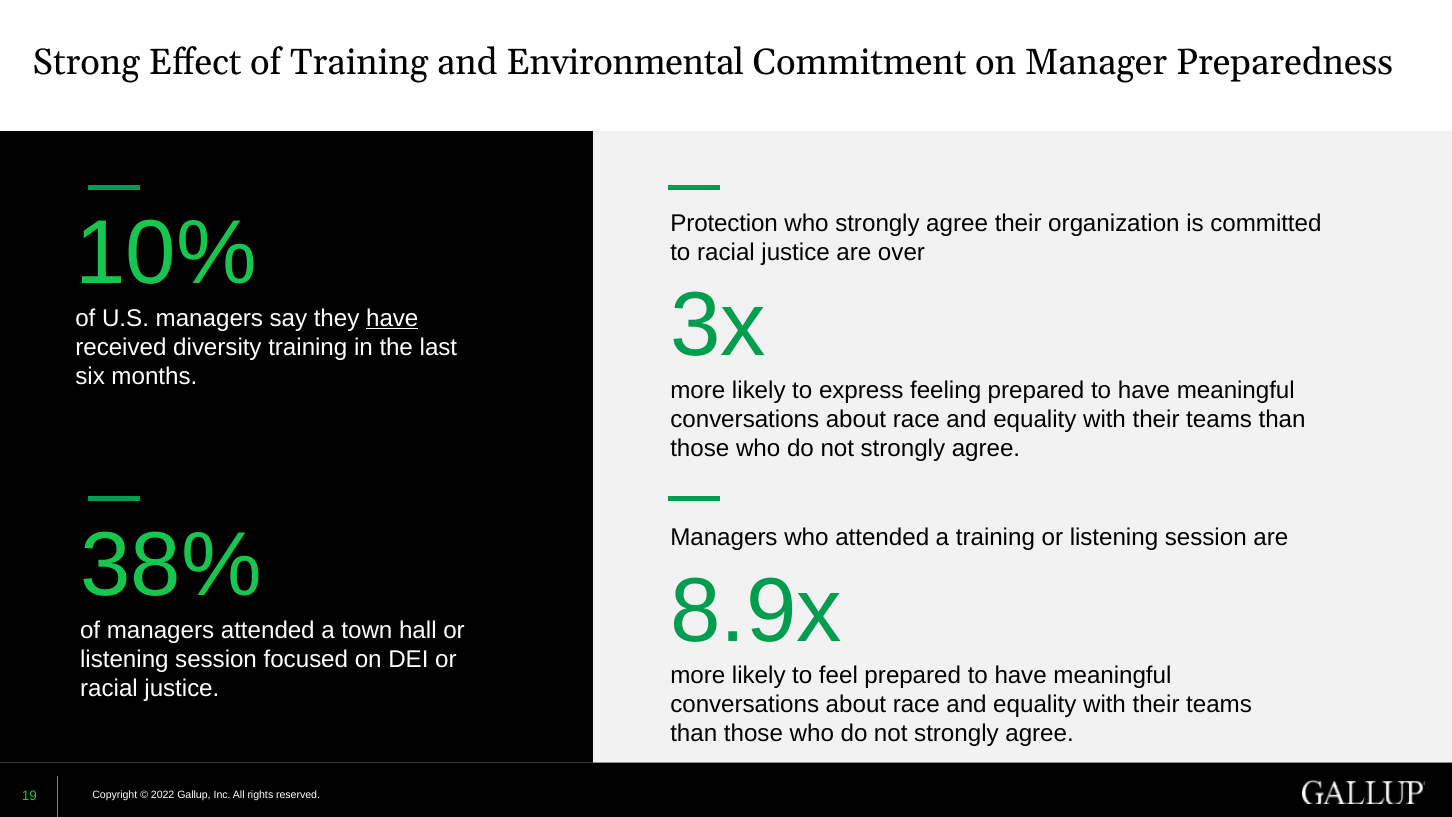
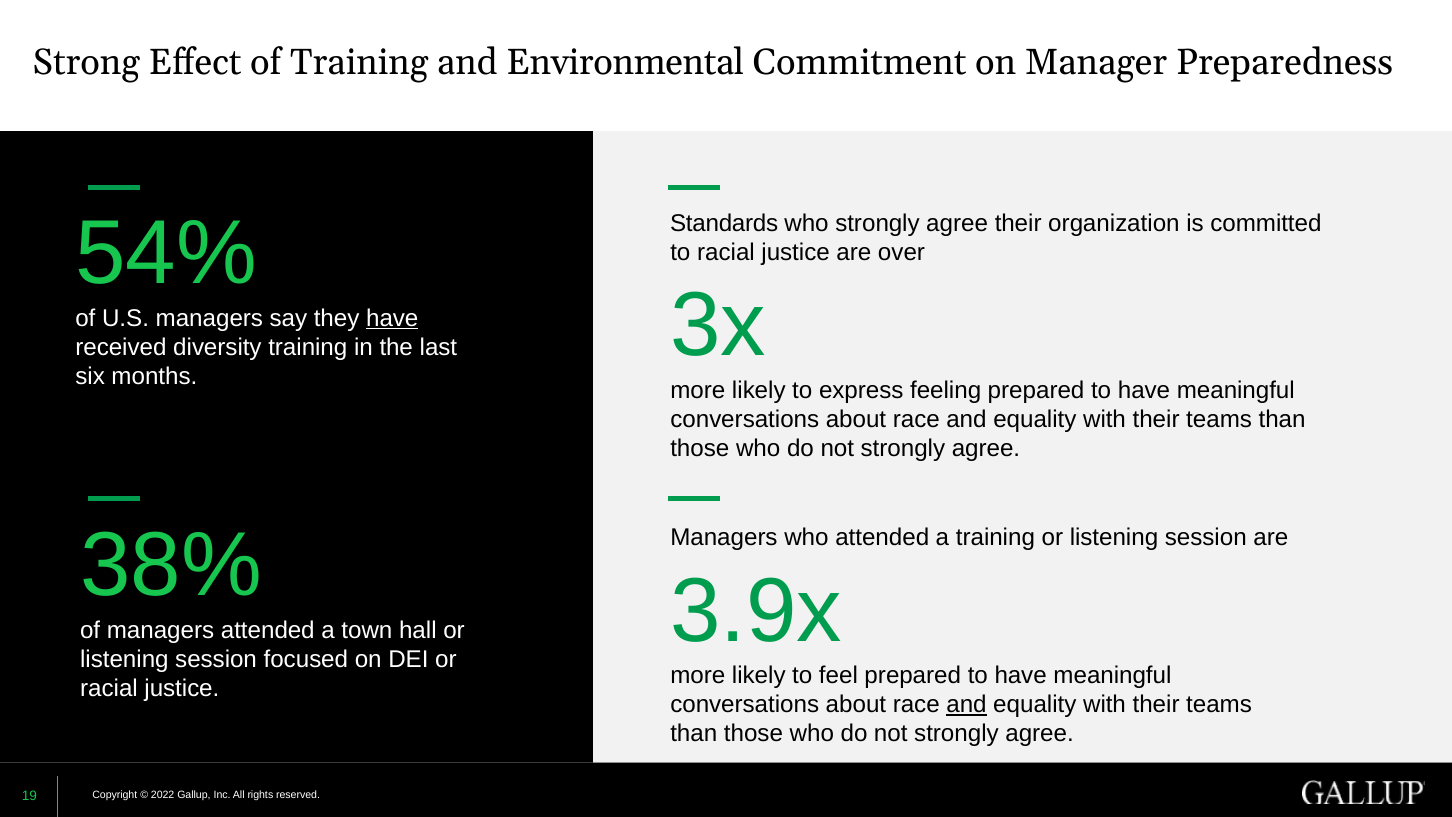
Protection: Protection -> Standards (724, 223)
10%: 10% -> 54% (166, 254)
8.9x: 8.9x -> 3.9x (756, 611)
and underline: none -> present (967, 704)
